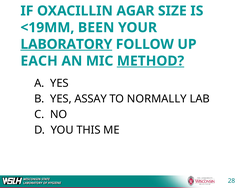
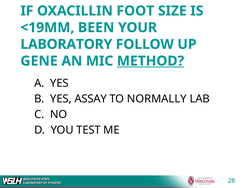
AGAR: AGAR -> FOOT (135, 11)
LABORATORY underline: present -> none (66, 44)
EACH: EACH -> GENE (39, 61)
THIS: THIS -> TEST (89, 130)
